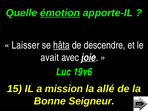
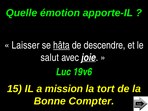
émotion underline: present -> none (60, 13)
avait: avait -> salut (50, 58)
allé: allé -> tort (106, 89)
Seigneur: Seigneur -> Compter (91, 101)
